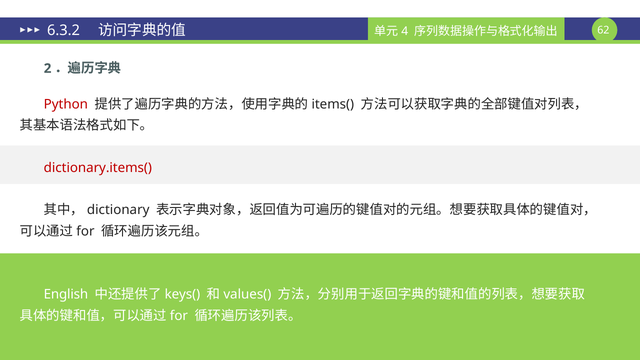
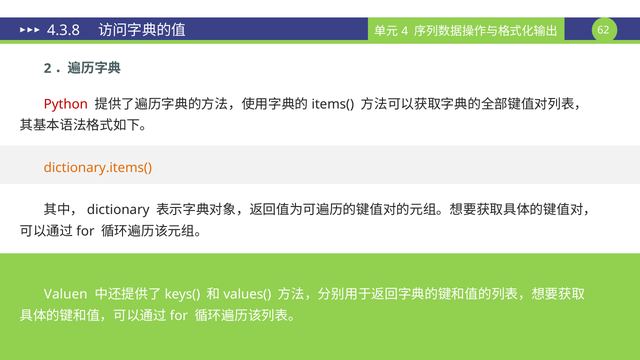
6.3.2: 6.3.2 -> 4.3.8 (64, 31)
dictionary.items( colour: red -> orange (98, 168)
English: English -> Valuen (66, 294)
